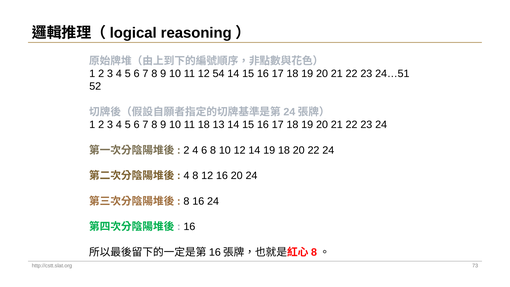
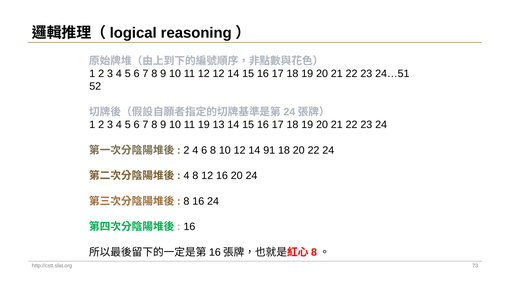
12 54: 54 -> 12 (219, 74)
11 18: 18 -> 19 (204, 125)
14 19: 19 -> 91 (269, 150)
